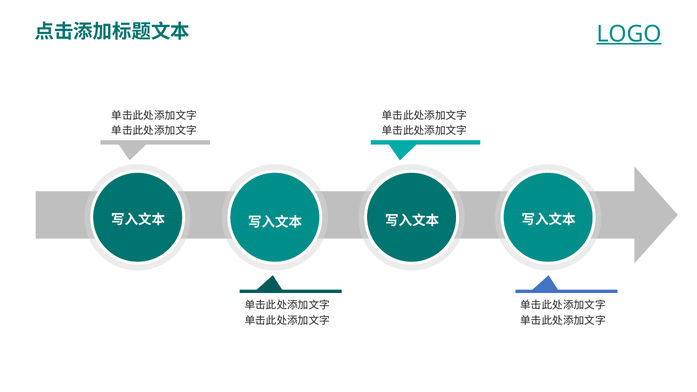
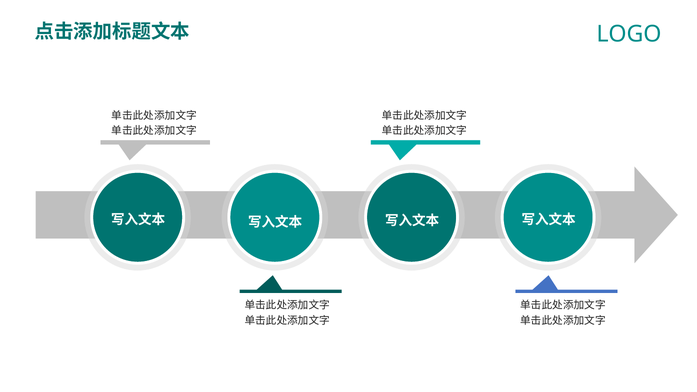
LOGO underline: present -> none (629, 34)
